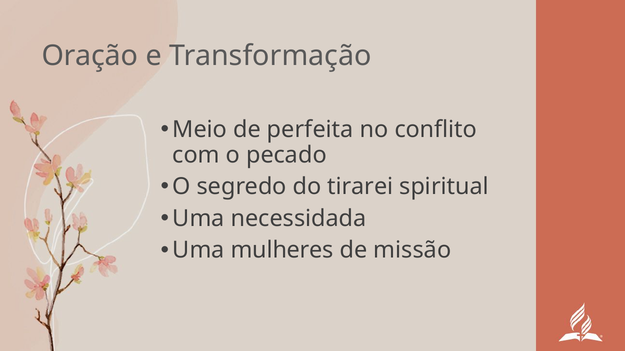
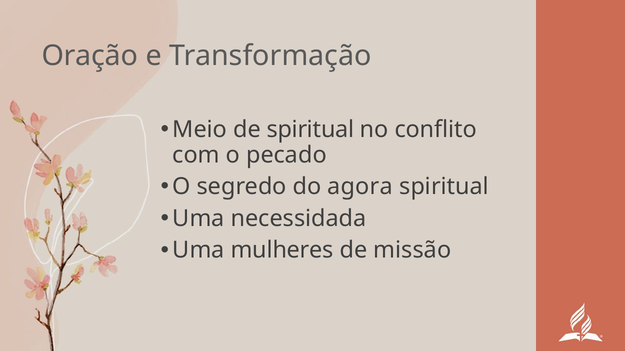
de perfeita: perfeita -> spiritual (310, 130)
tirarei: tirarei -> agora (360, 187)
